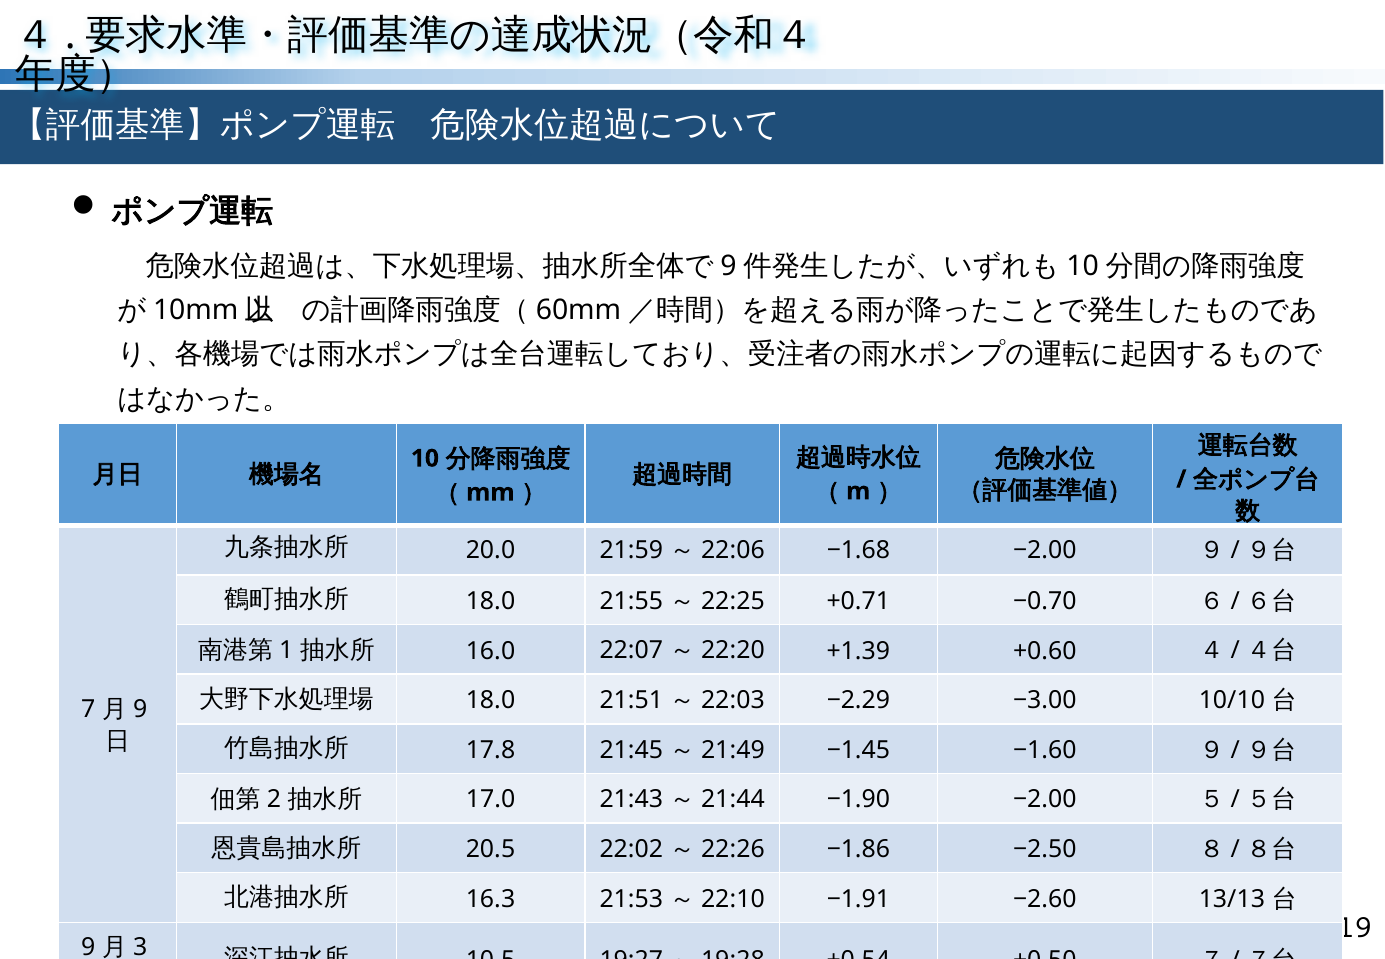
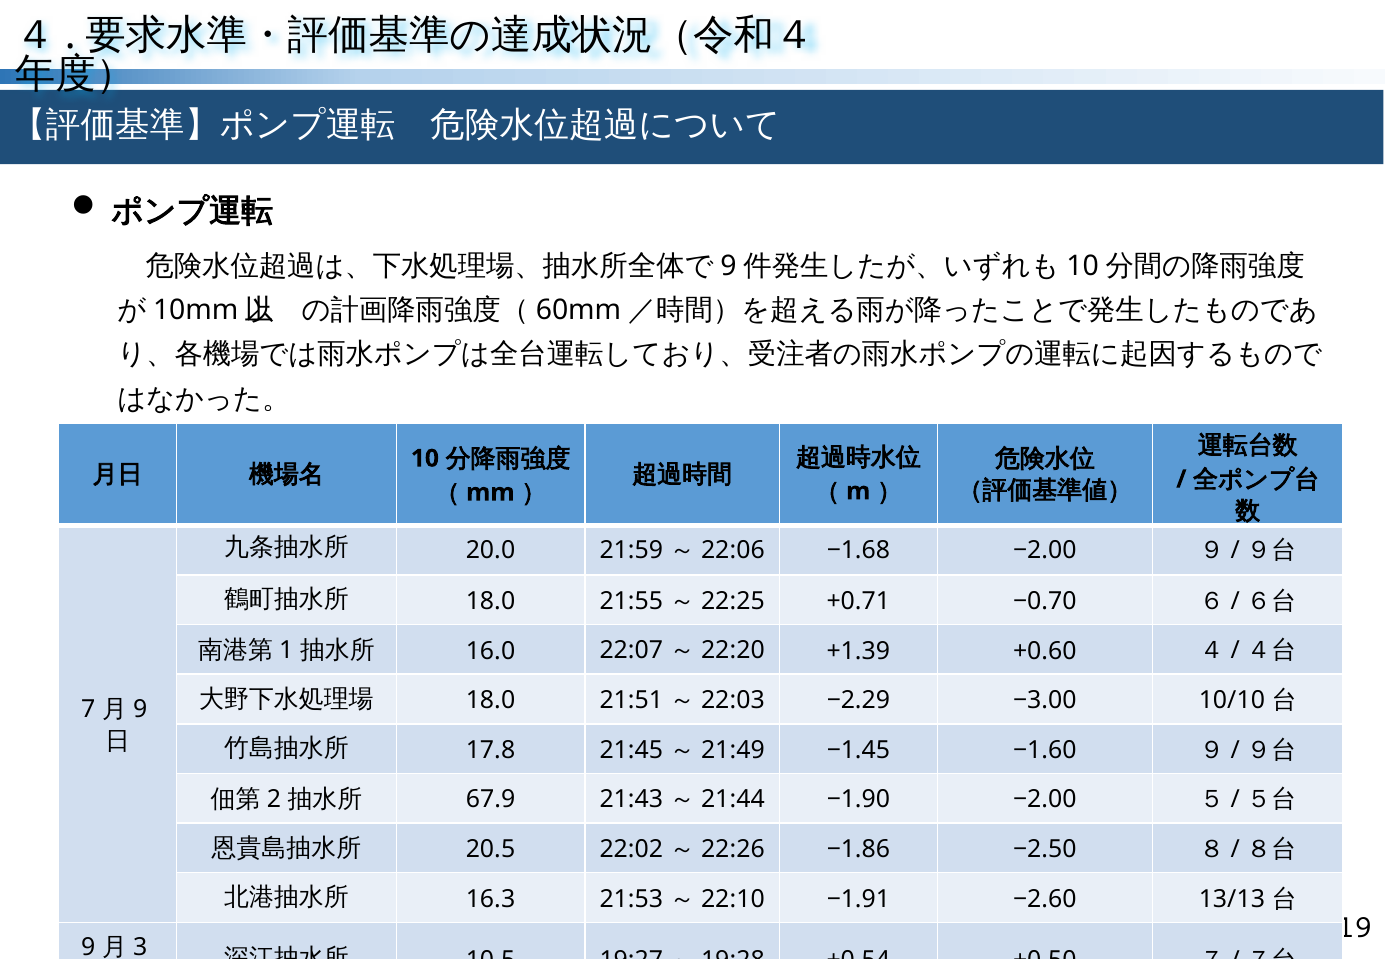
17.0: 17.0 -> 67.9 (491, 800)
